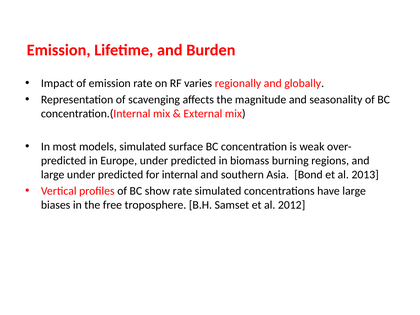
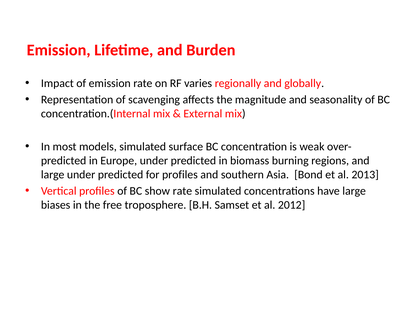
for internal: internal -> profiles (180, 175)
